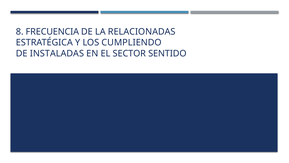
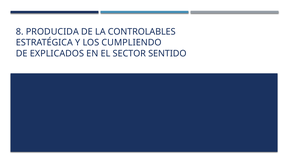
FRECUENCIA: FRECUENCIA -> PRODUCIDA (52, 32)
RELACIONADAS: RELACIONADAS -> CONTROLABLES (142, 32)
INSTALADAS: INSTALADAS -> EXPLICADOS (57, 53)
